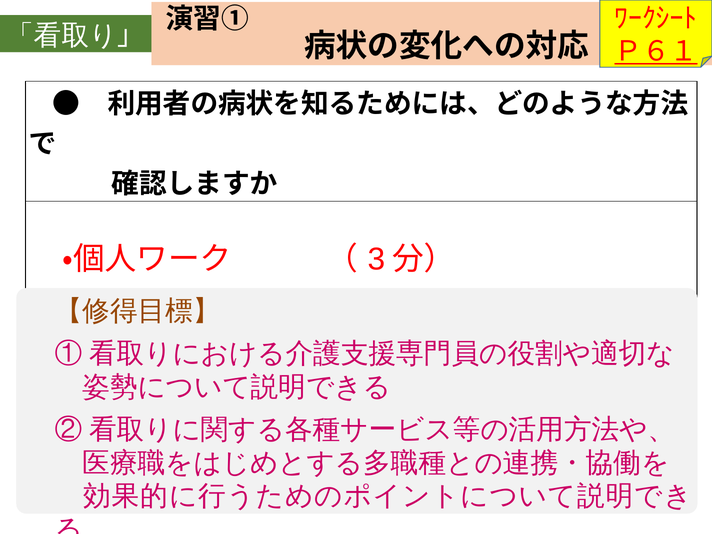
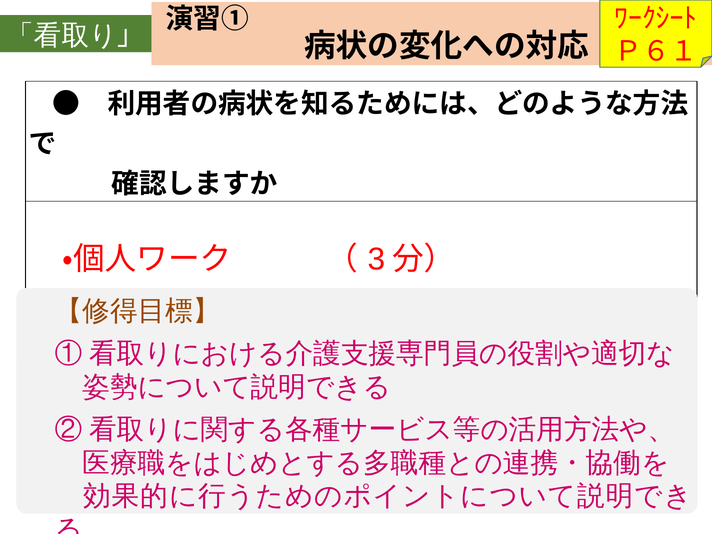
Ｐ６１ underline: present -> none (656, 52)
